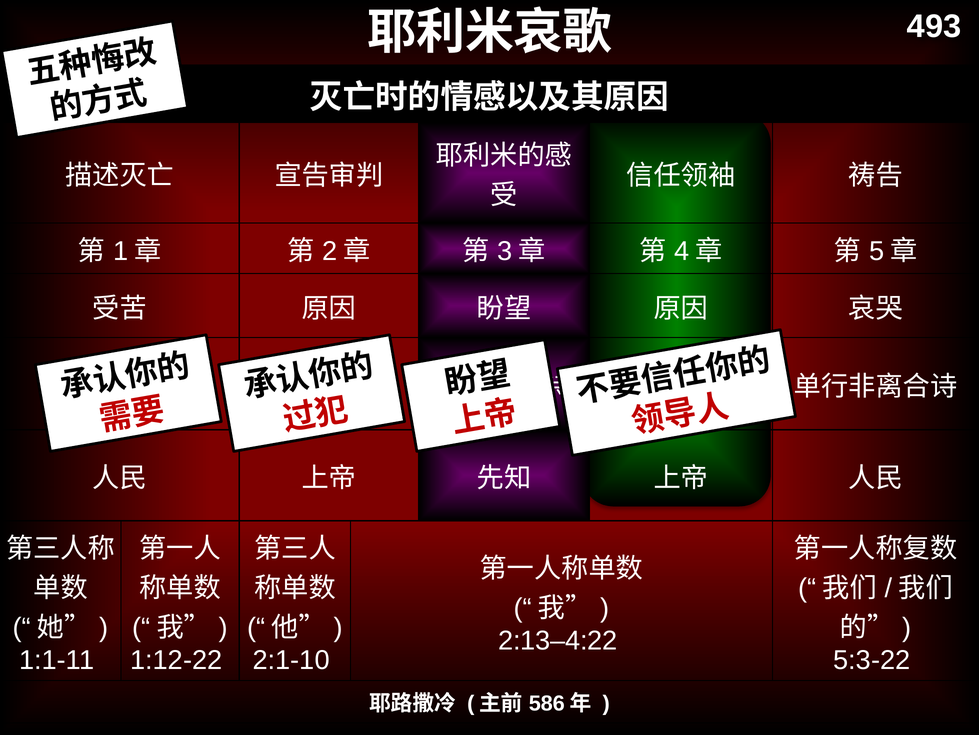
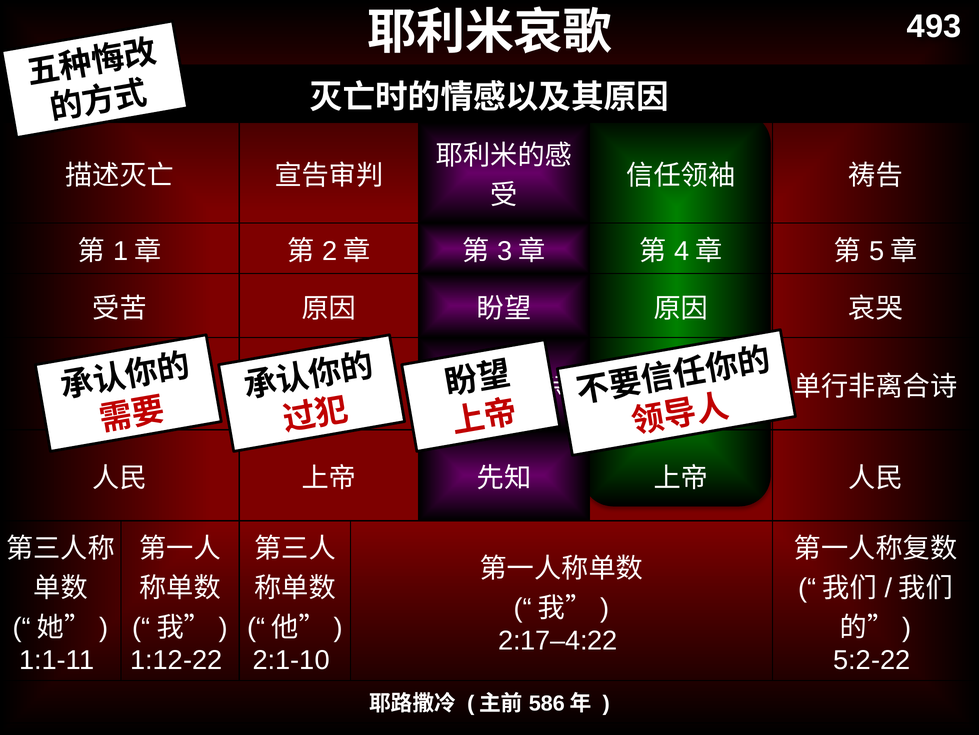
2:13–4:22: 2:13–4:22 -> 2:17–4:22 (558, 640)
5:3-22: 5:3-22 -> 5:2-22 (872, 660)
